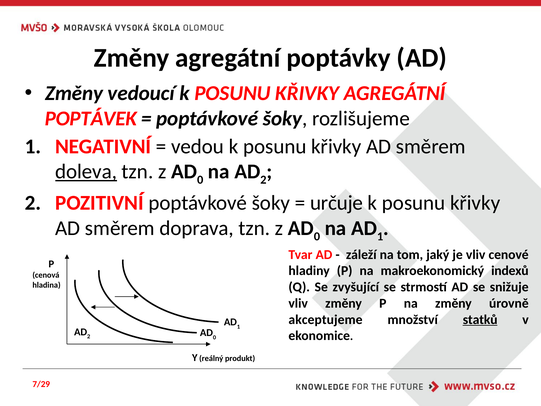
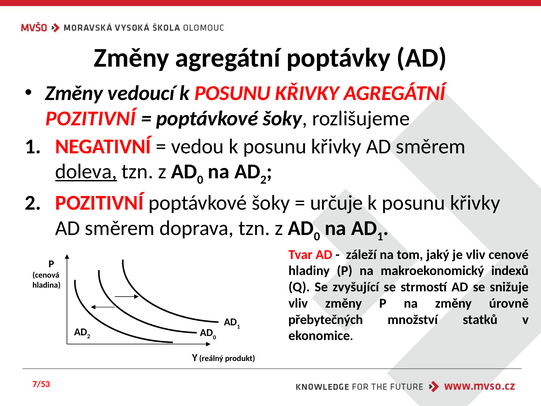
POPTÁVEK: POPTÁVEK -> POZITIVNÍ (91, 118)
akceptujeme: akceptujeme -> přebytečných (326, 319)
statků underline: present -> none (480, 319)
7/29: 7/29 -> 7/53 (41, 384)
